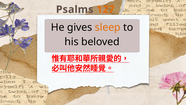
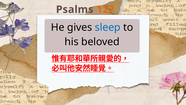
sleep colour: orange -> blue (108, 27)
